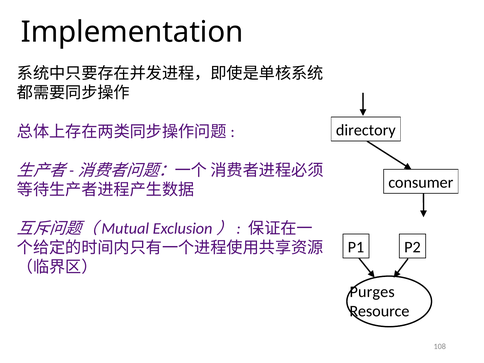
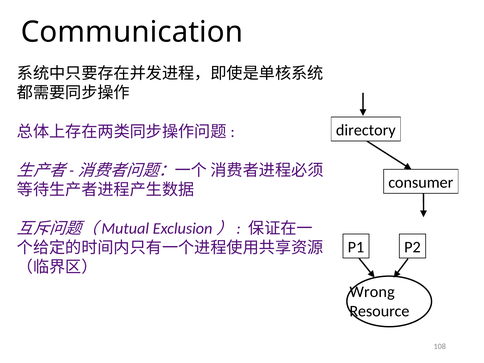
Implementation: Implementation -> Communication (132, 32)
Purges: Purges -> Wrong (372, 292)
